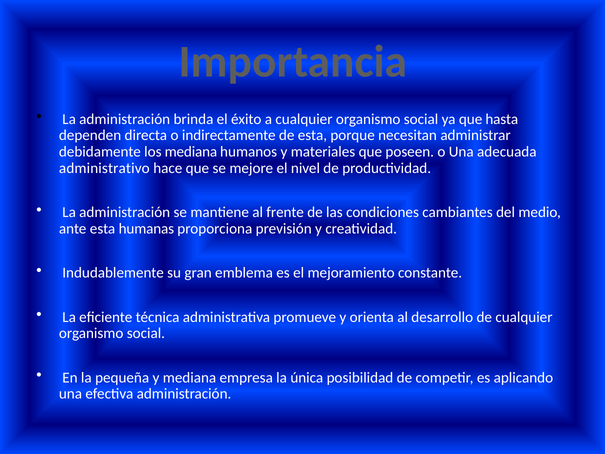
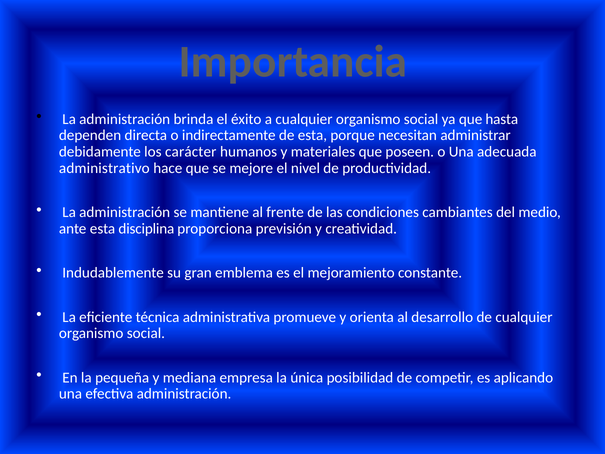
los mediana: mediana -> carácter (191, 152)
humanas: humanas -> disciplina (146, 229)
